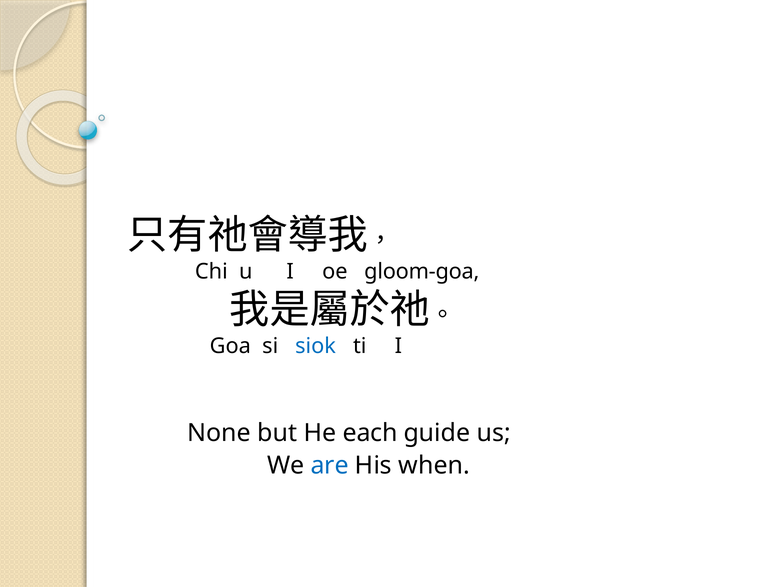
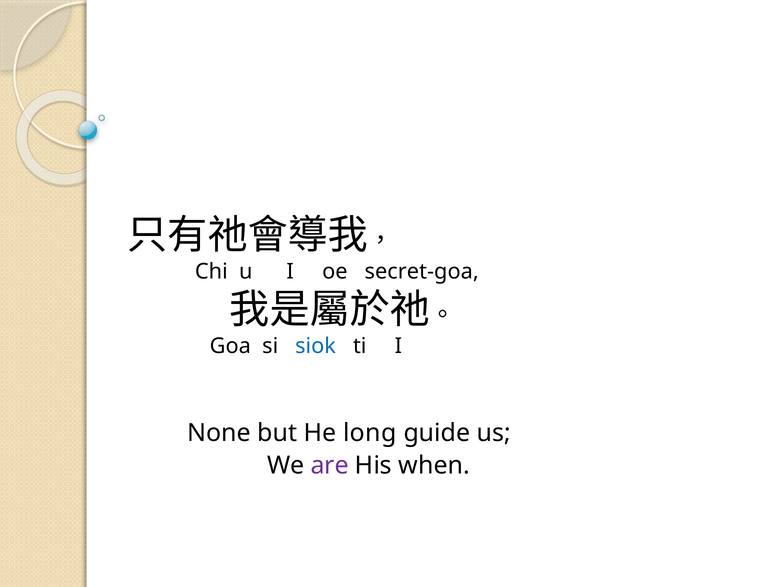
gloom-goa: gloom-goa -> secret-goa (422, 271)
each: each -> long (370, 433)
are colour: blue -> purple (330, 465)
